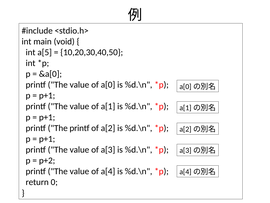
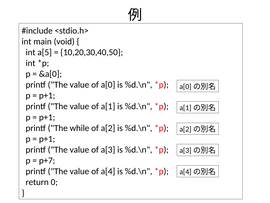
The printf: printf -> while (79, 128)
p+2: p+2 -> p+7 (47, 160)
